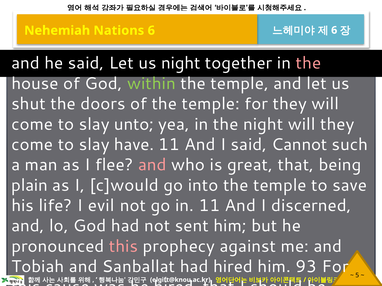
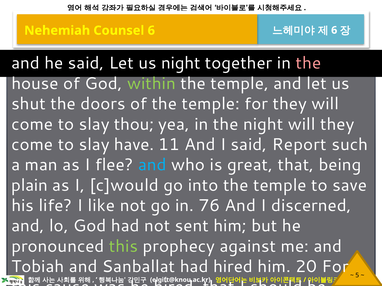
Nations: Nations -> Counsel (119, 31)
unto: unto -> thou (134, 124)
Cannot: Cannot -> Report (299, 145)
and colour: pink -> light blue (152, 165)
evil: evil -> like (101, 206)
in 11: 11 -> 76 (209, 206)
this colour: pink -> light green (123, 247)
93: 93 -> 20 (306, 267)
